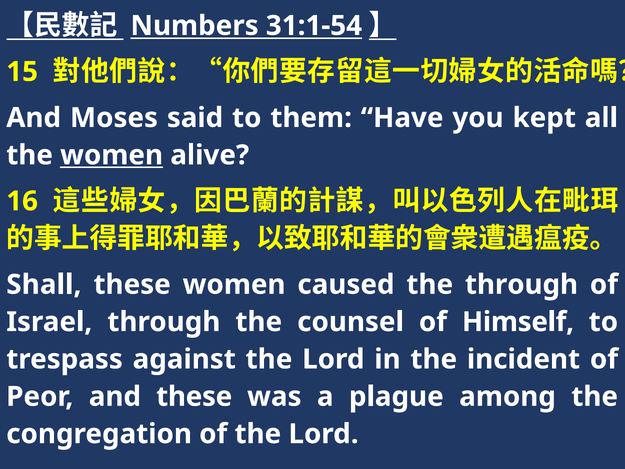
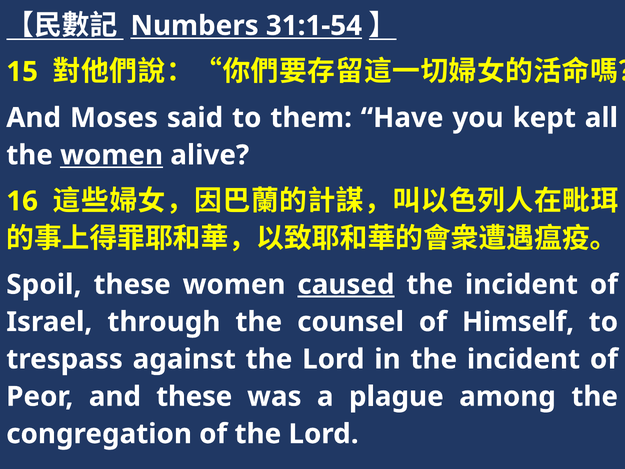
Shall: Shall -> Spoil (44, 284)
caused underline: none -> present (346, 284)
through: through -> incident (521, 284)
